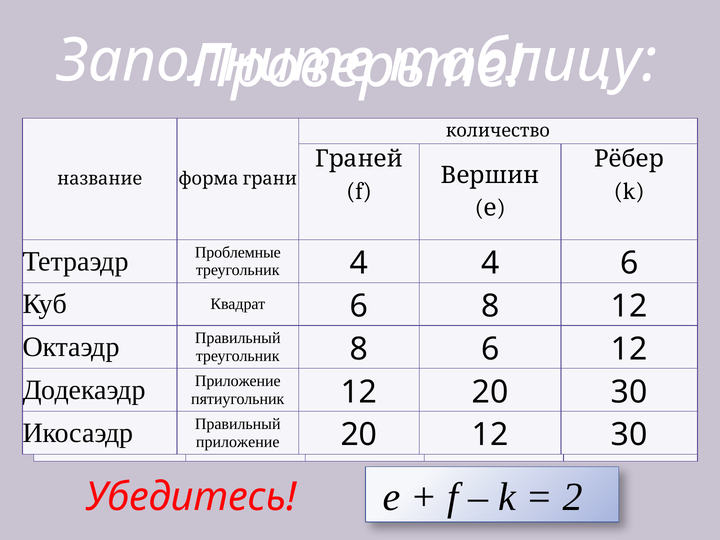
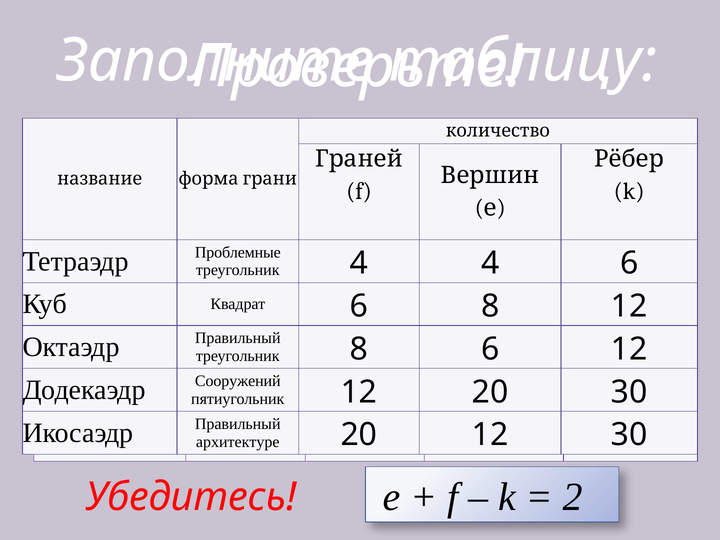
Приложение: Приложение -> Сооружений (238, 381)
приложение: приложение -> архитектуре (238, 442)
